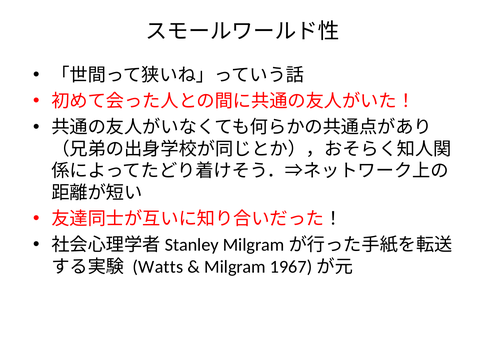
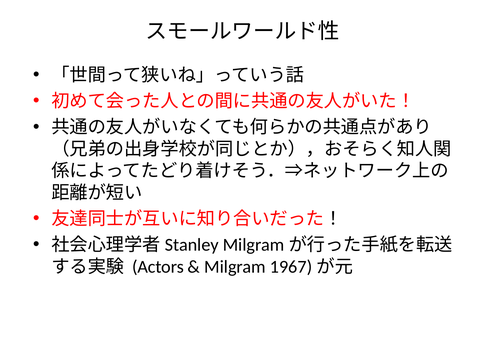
Watts: Watts -> Actors (158, 267)
